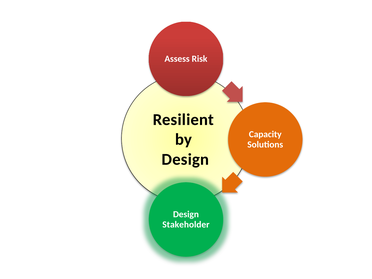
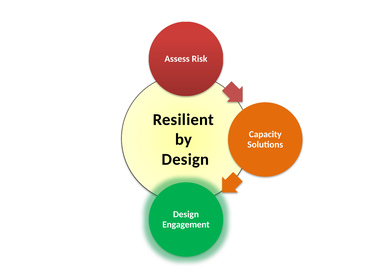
Stakeholder: Stakeholder -> Engagement (186, 224)
